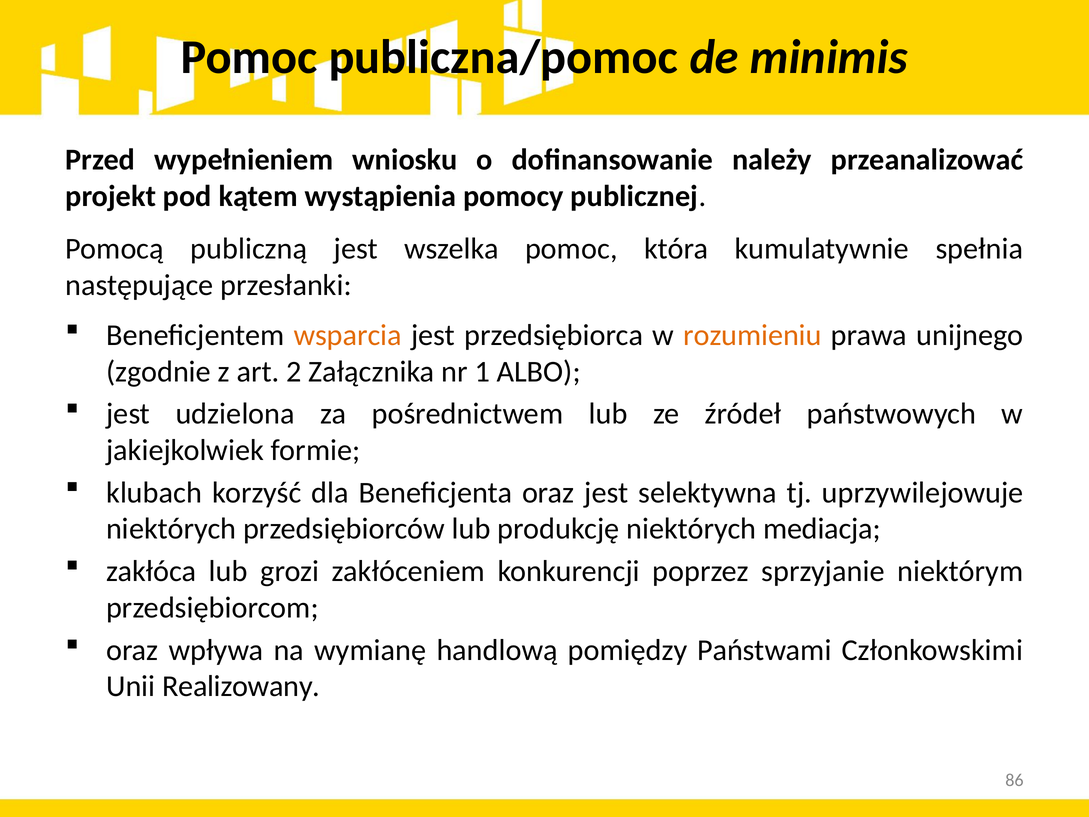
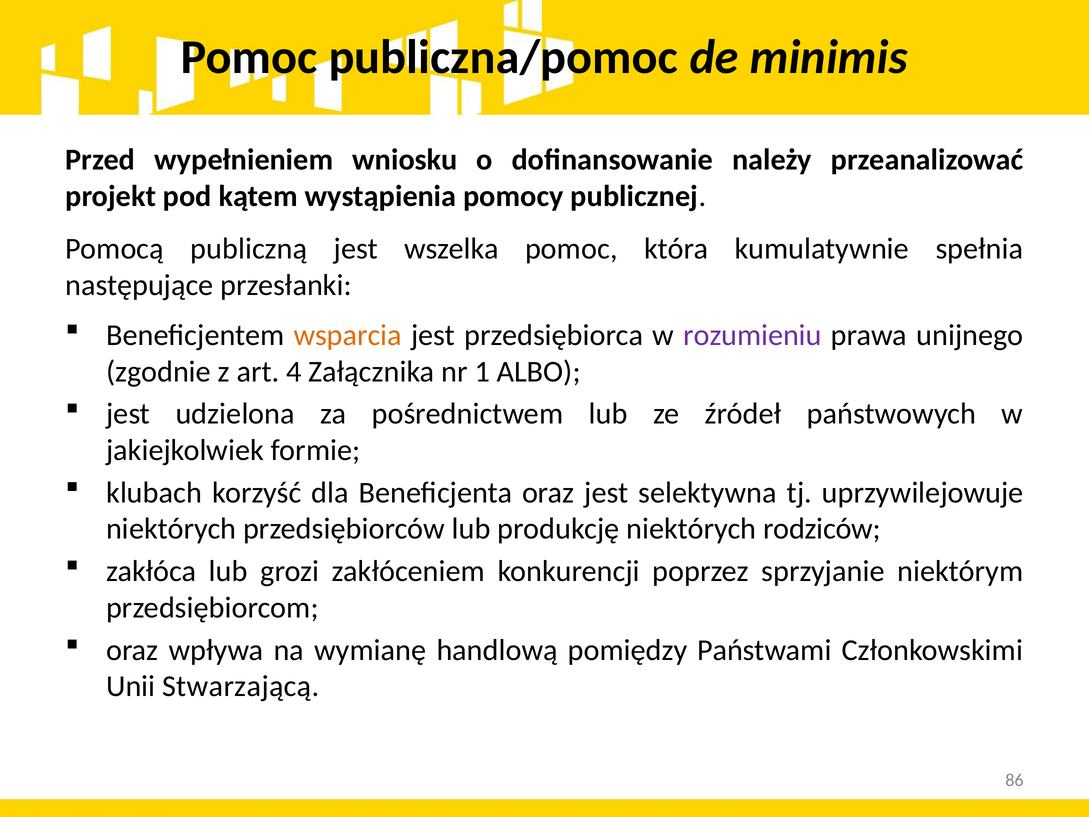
rozumieniu colour: orange -> purple (752, 335)
2: 2 -> 4 (294, 371)
mediacja: mediacja -> rodziców (822, 529)
Realizowany: Realizowany -> Stwarzającą (241, 686)
